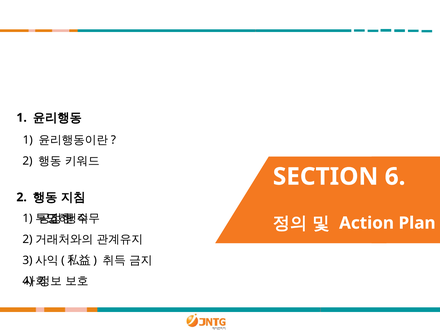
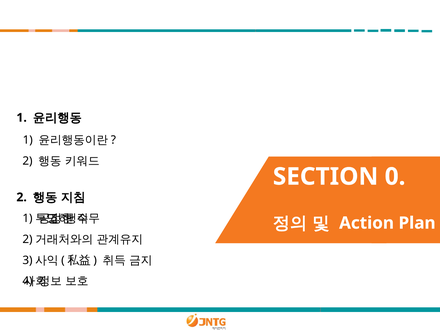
6: 6 -> 0 (395, 177)
